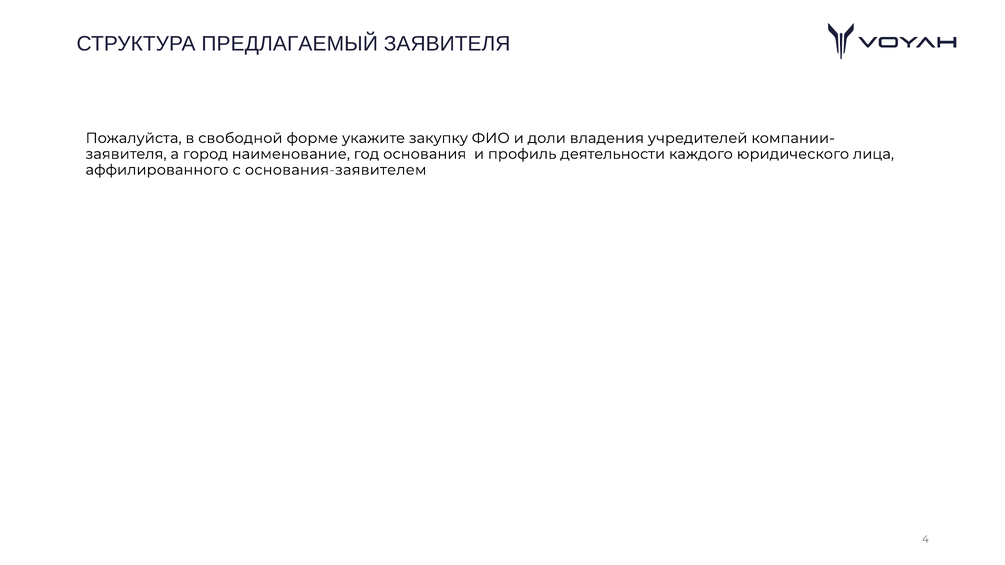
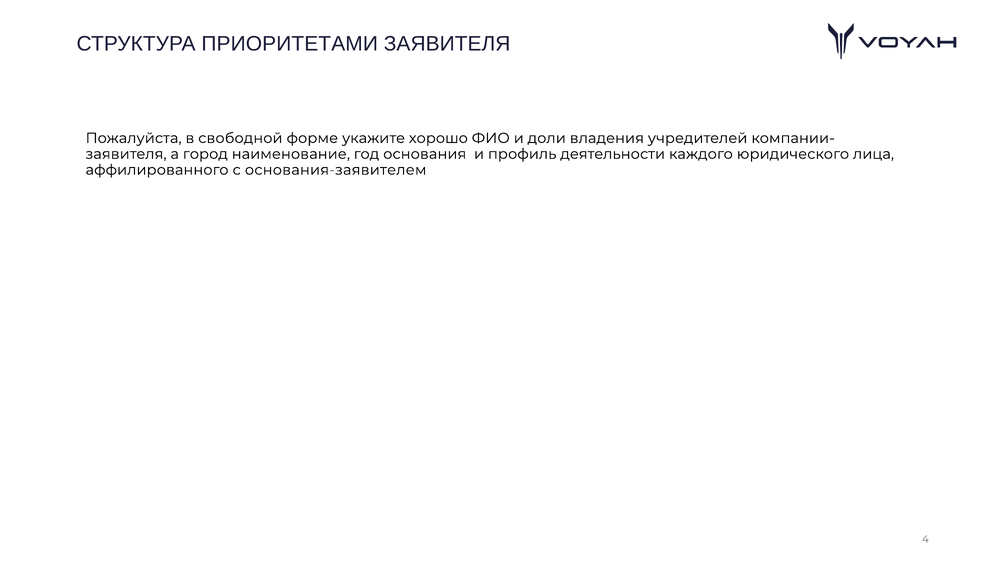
ПРЕДЛАГАЕМЫЙ: ПРЕДЛАГАЕМЫЙ -> ПРИОРИТЕТАМИ (290, 44)
закупку: закупку -> хорошо (438, 138)
